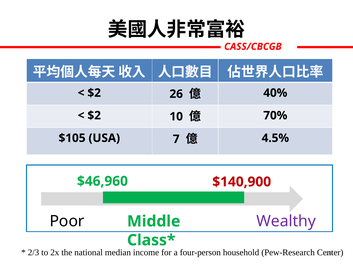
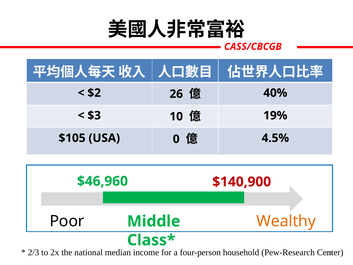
$2: $2 -> $3 (94, 115)
70%: 70% -> 19% (275, 115)
7: 7 -> 0 (176, 139)
Wealthy colour: purple -> orange (286, 221)
